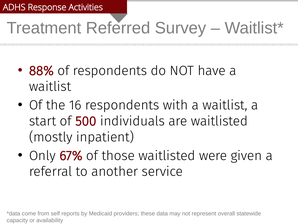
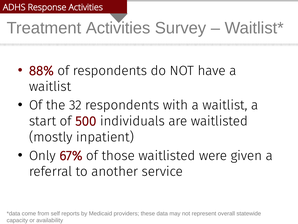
Treatment Referred: Referred -> Activities (118, 28)
16: 16 -> 32 (75, 105)
